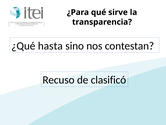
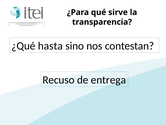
clasificó: clasificó -> entrega (108, 80)
